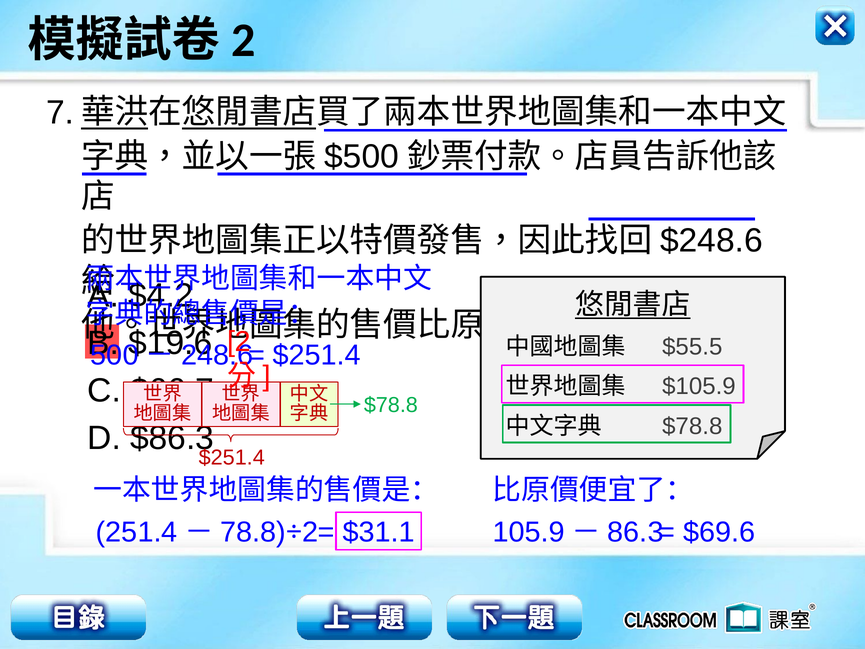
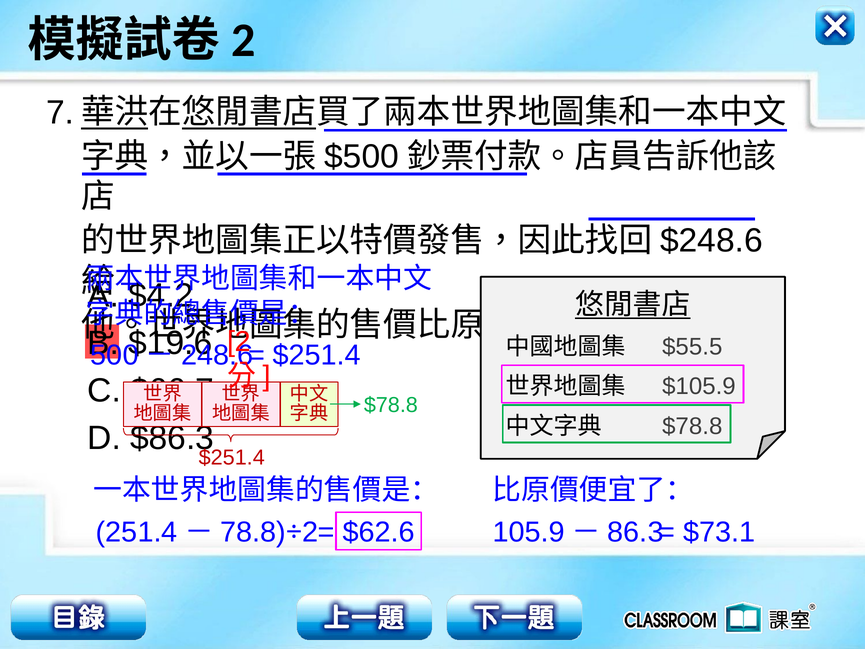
$31.1: $31.1 -> $62.6 (379, 532)
$69.6: $69.6 -> $73.1 (719, 532)
